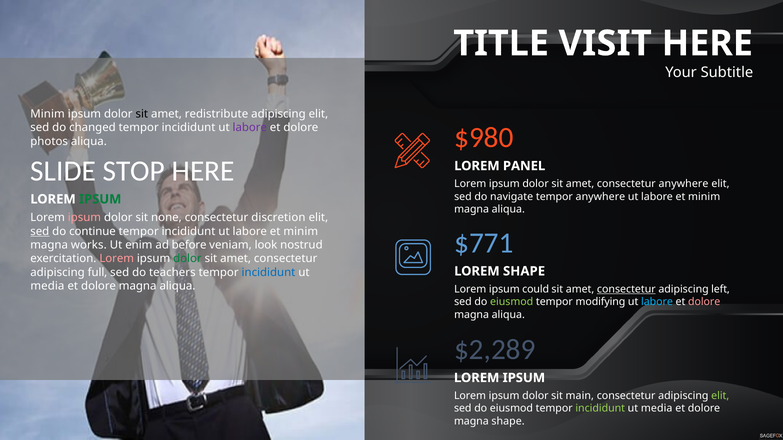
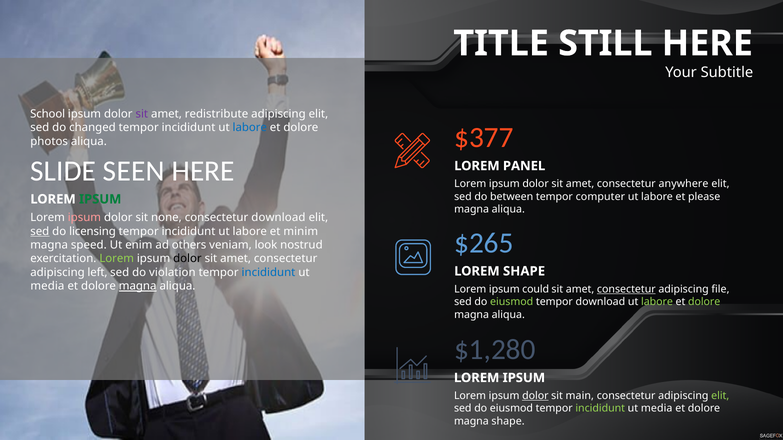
VISIT: VISIT -> STILL (605, 43)
Minim: Minim -> School (48, 114)
sit colour: black -> purple (142, 114)
labore colour: purple -> blue (250, 128)
$980: $980 -> $377 (484, 138)
STOP: STOP -> SEEN (134, 171)
navigate: navigate -> between (512, 197)
tempor anywhere: anywhere -> computer (600, 197)
minim: minim -> please (704, 197)
consectetur discretion: discretion -> download (278, 218)
continue: continue -> licensing (92, 232)
$771: $771 -> $265 (484, 243)
works: works -> speed (89, 245)
before: before -> others (189, 245)
Lorem colour: pink -> light green (117, 259)
dolor colour: green -> black (187, 259)
full: full -> left (98, 273)
teachers: teachers -> violation (172, 273)
magna underline: none -> present (138, 286)
left: left -> file (720, 289)
tempor modifying: modifying -> download (600, 302)
labore colour: light blue -> light green (657, 302)
dolore colour: pink -> light green (704, 302)
$2,289: $2,289 -> $1,280 (495, 350)
dolor underline: none -> present (535, 396)
